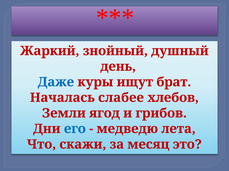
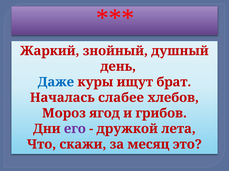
Земли: Земли -> Мороз (64, 114)
его colour: blue -> purple (75, 129)
медведю: медведю -> дружкой (127, 129)
